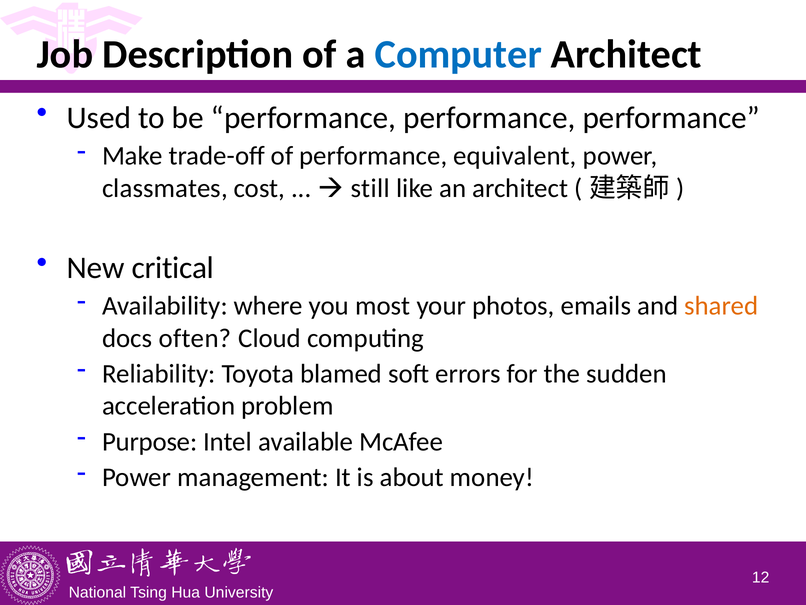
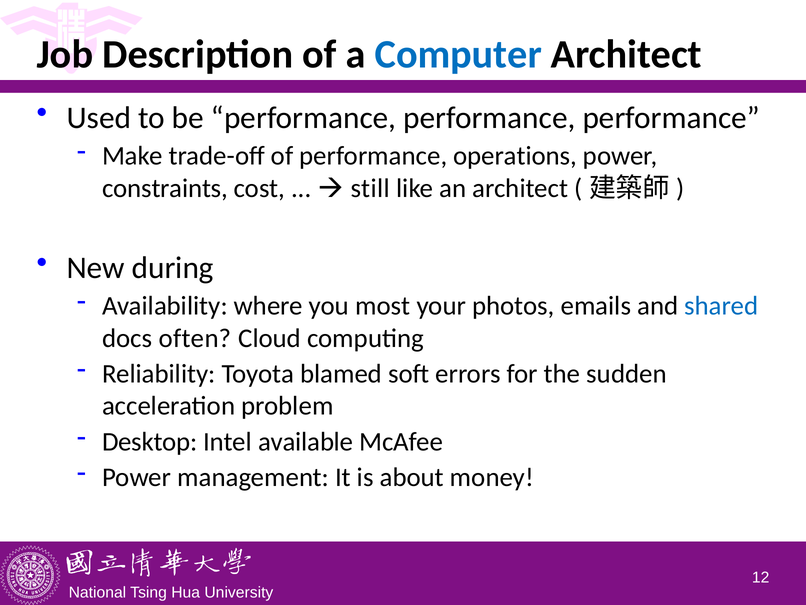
equivalent: equivalent -> operations (515, 156)
classmates: classmates -> constraints (165, 188)
critical: critical -> during (173, 268)
shared colour: orange -> blue (721, 306)
Purpose: Purpose -> Desktop (150, 441)
